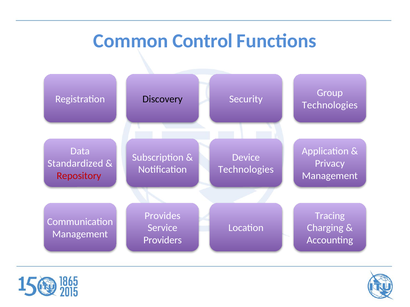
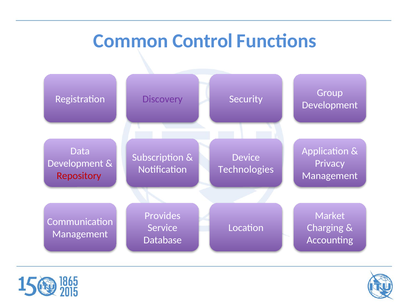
Discovery colour: black -> purple (163, 99)
Technologies: Technologies -> Development (330, 105)
Standardized: Standardized -> Development (75, 164)
Tracing: Tracing -> Market (330, 216)
Providers: Providers -> Database (163, 241)
